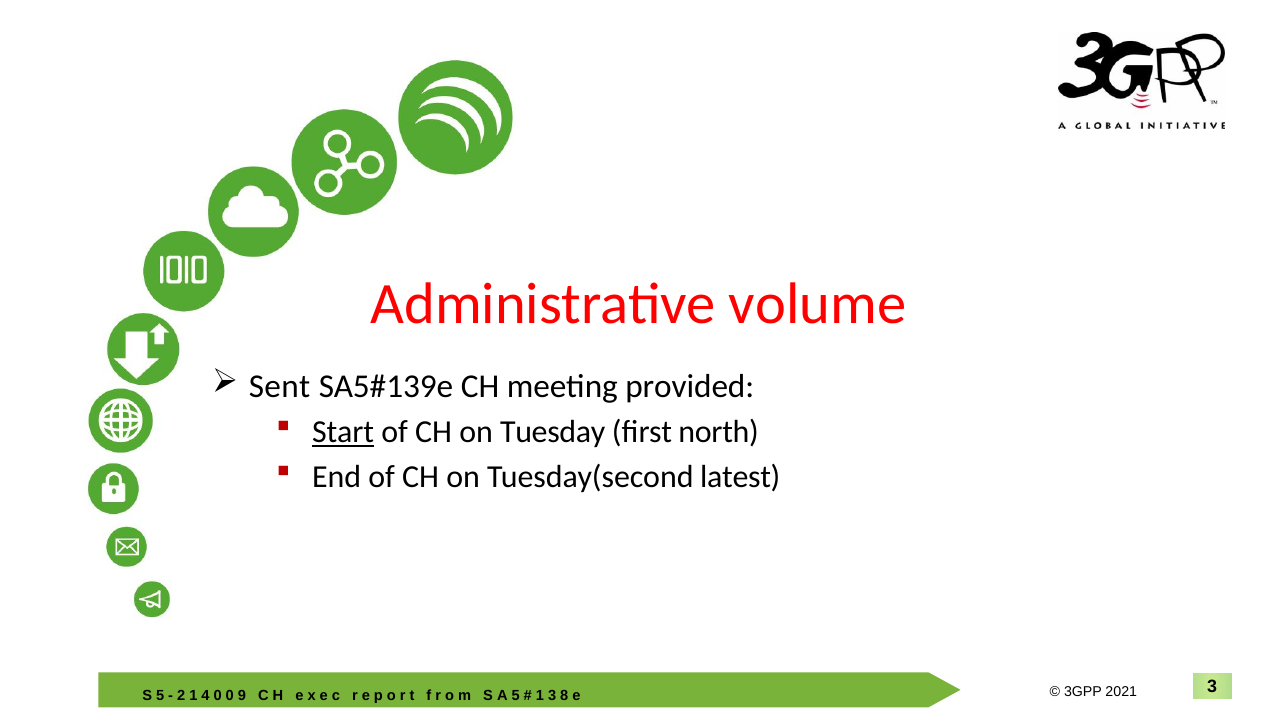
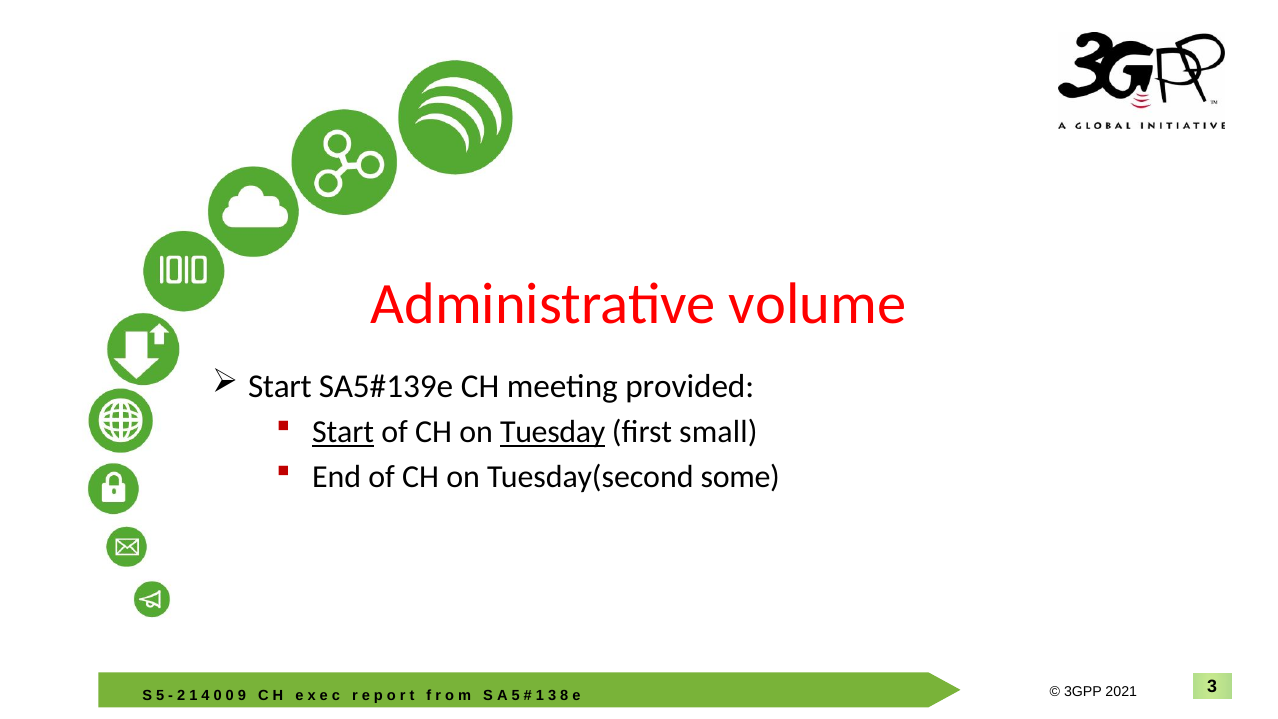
Sent: Sent -> Start (280, 387)
Tuesday underline: none -> present (553, 432)
north: north -> small (718, 432)
latest: latest -> some (740, 477)
